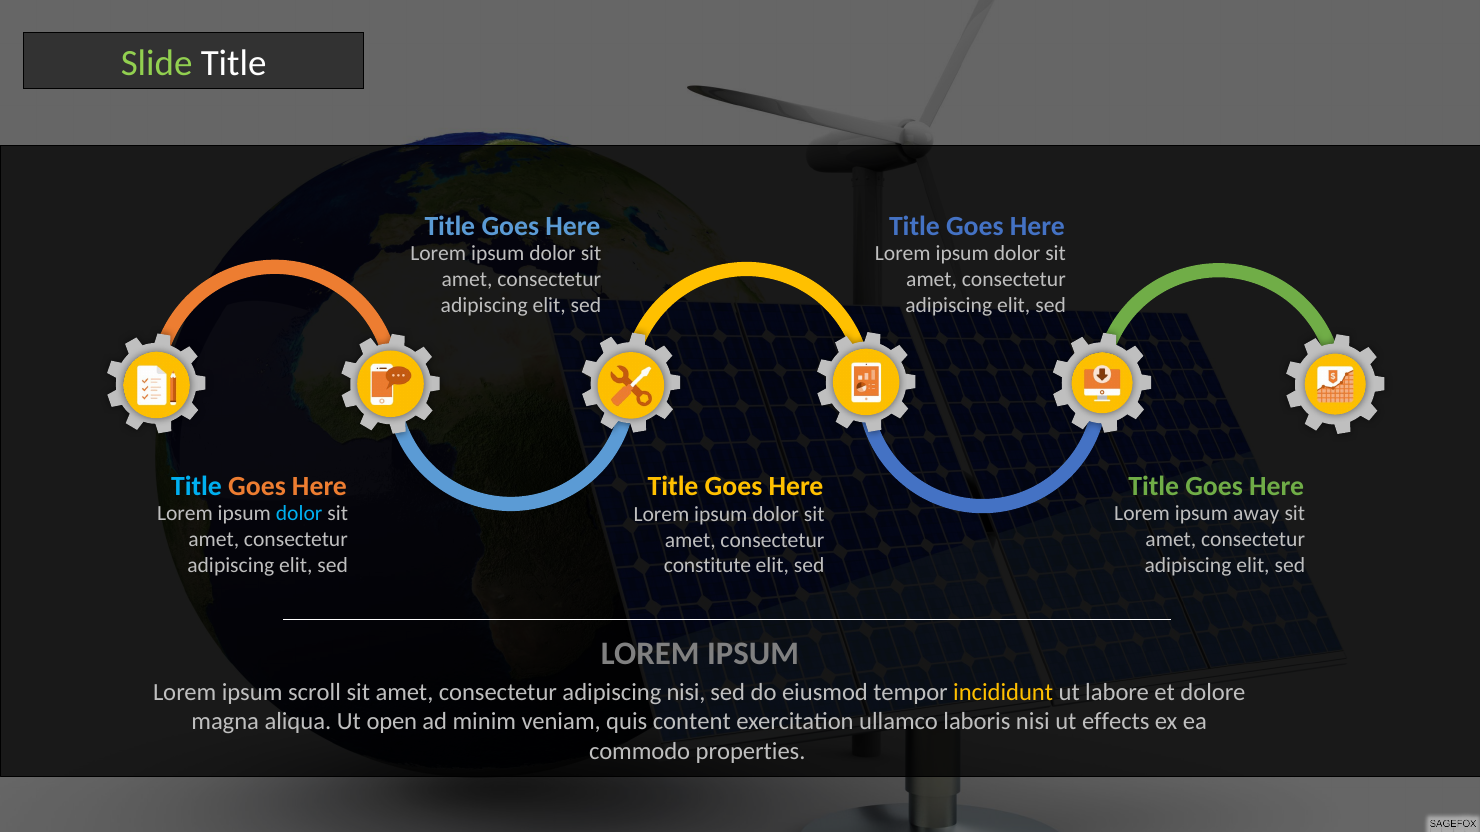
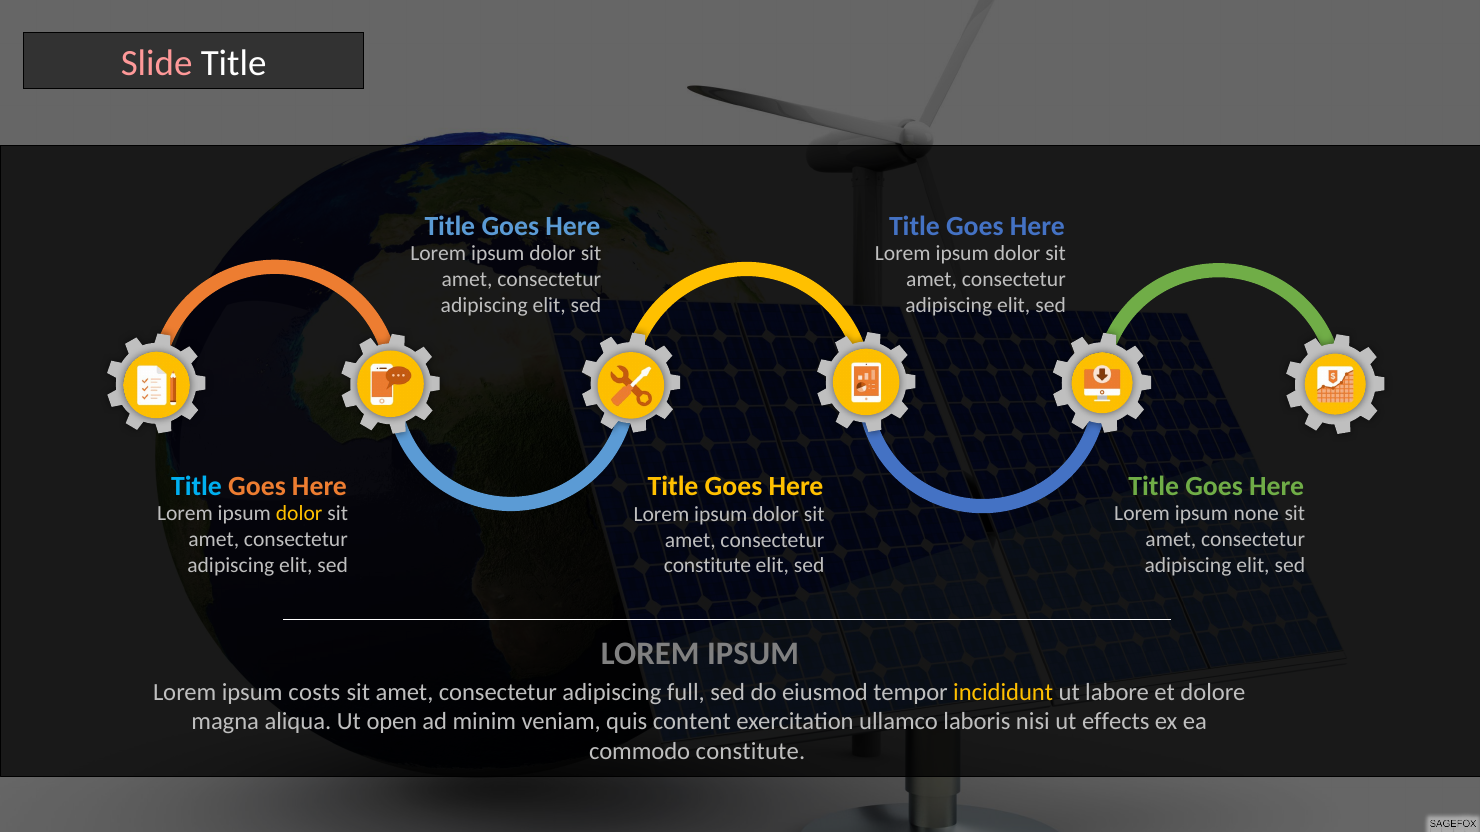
Slide colour: light green -> pink (157, 63)
dolor colour: light blue -> yellow (299, 514)
away: away -> none (1256, 514)
scroll: scroll -> costs (314, 693)
adipiscing nisi: nisi -> full (686, 693)
commodo properties: properties -> constitute (751, 752)
